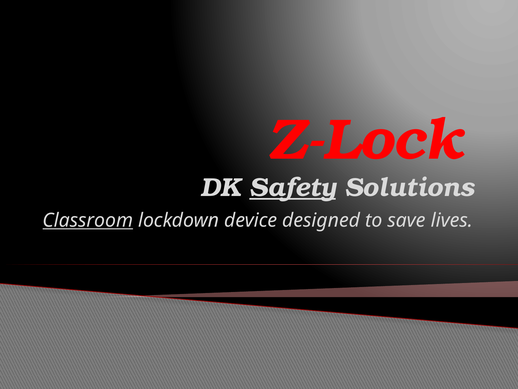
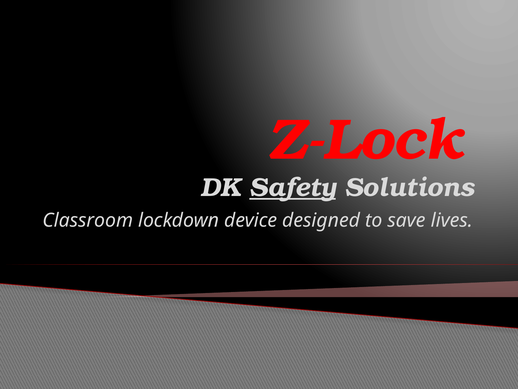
Classroom underline: present -> none (88, 220)
